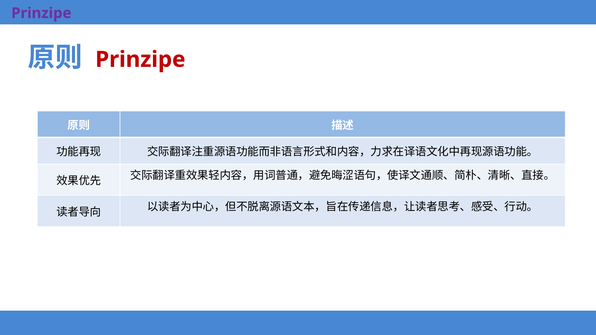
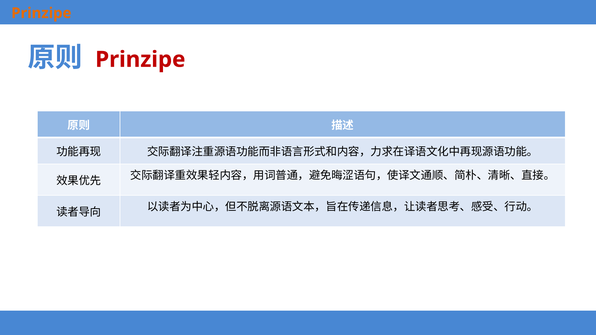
Prinzipe colour: purple -> orange (41, 13)
